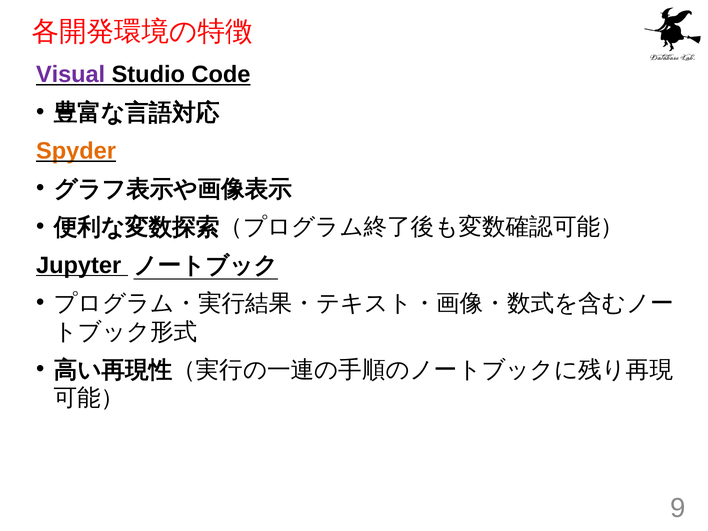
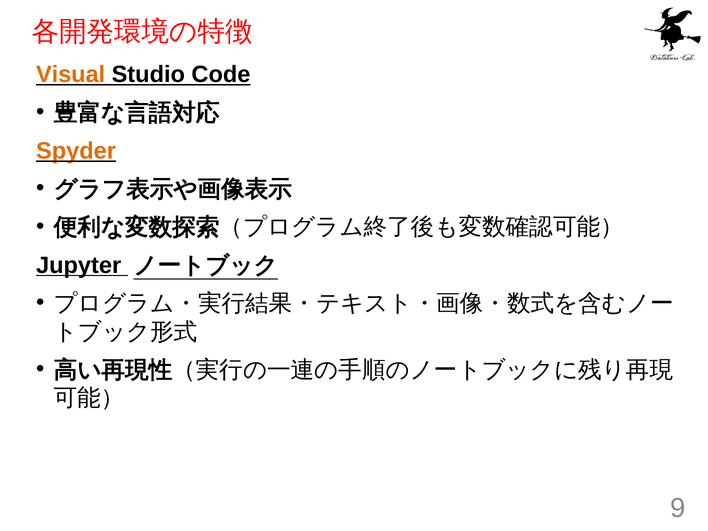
Visual colour: purple -> orange (71, 74)
